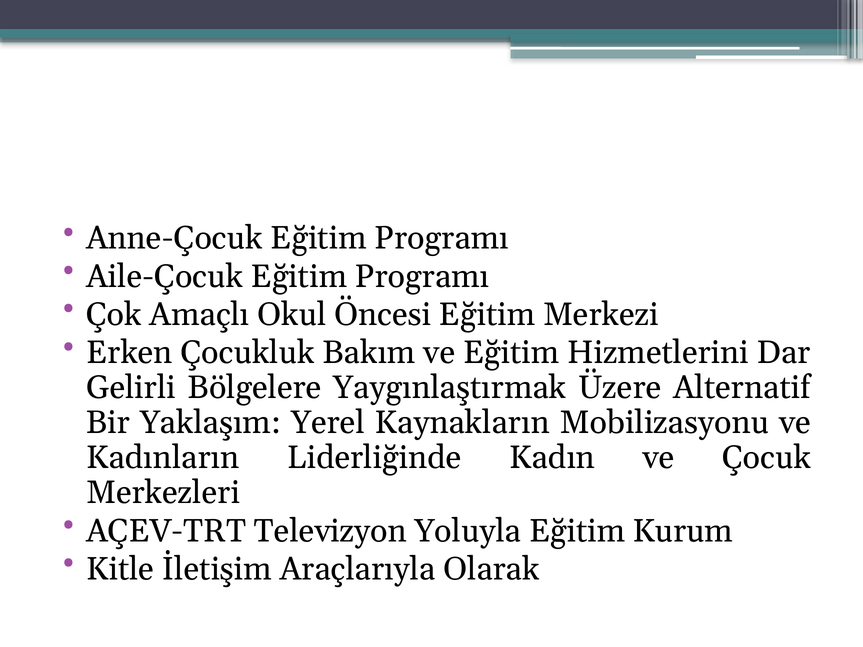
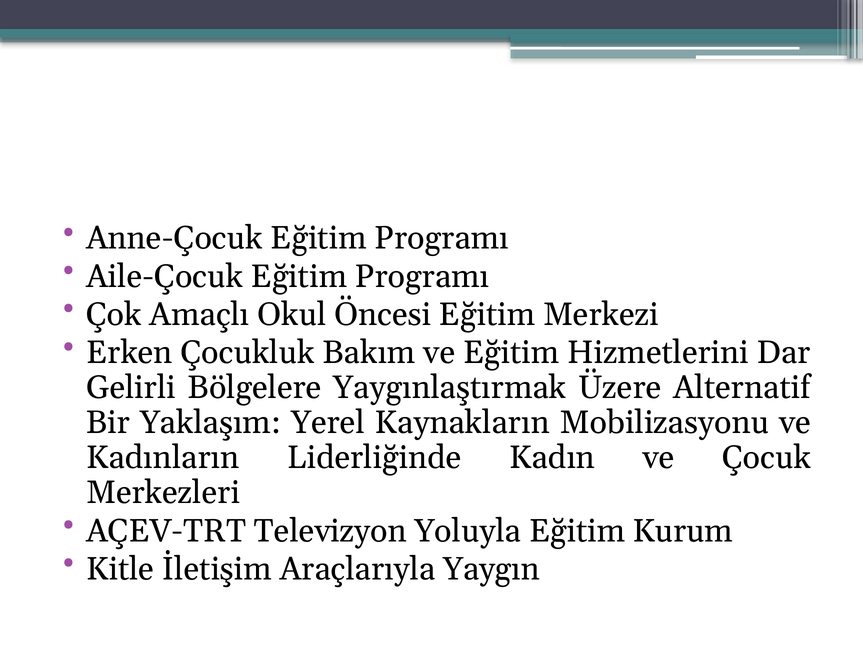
Olarak: Olarak -> Yaygın (491, 569)
